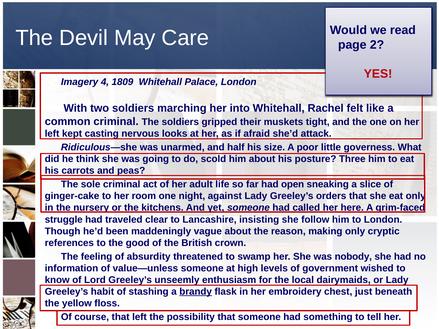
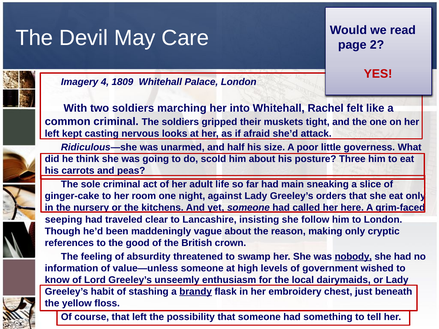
open: open -> main (293, 185)
struggle: struggle -> seeping (64, 220)
nobody underline: none -> present (353, 257)
